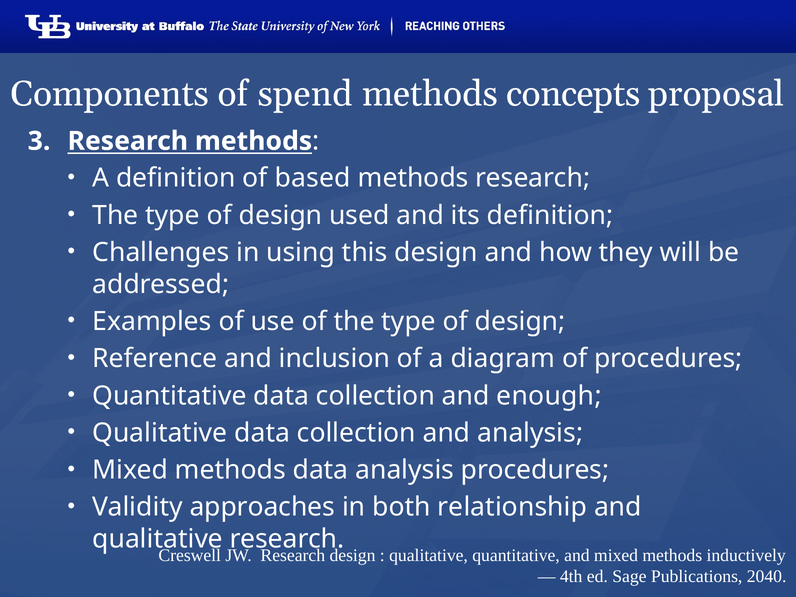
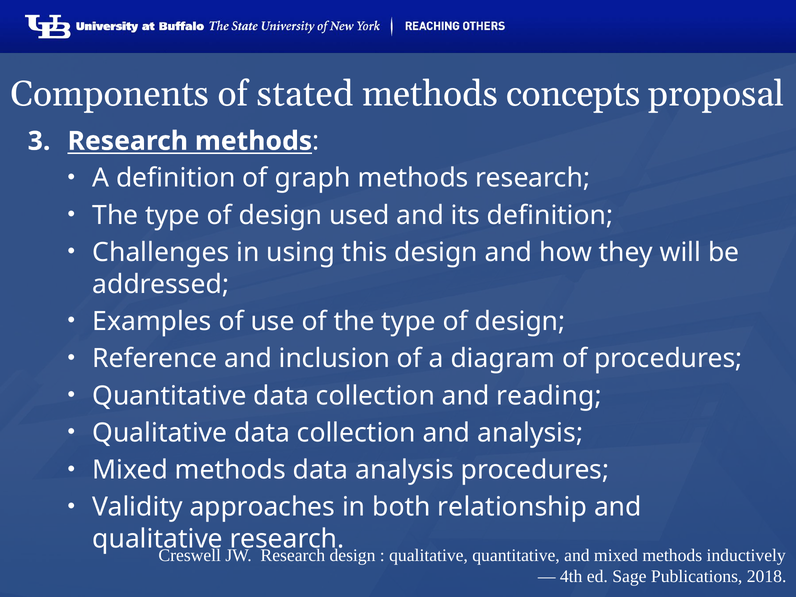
spend: spend -> stated (305, 94)
based: based -> graph (313, 178)
enough: enough -> reading (549, 396)
2040: 2040 -> 2018 (767, 576)
